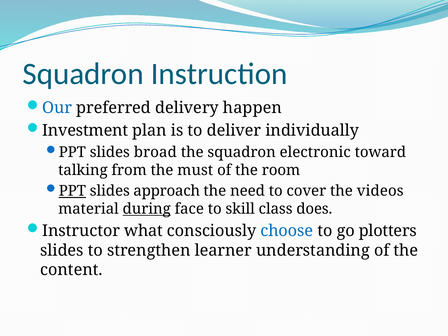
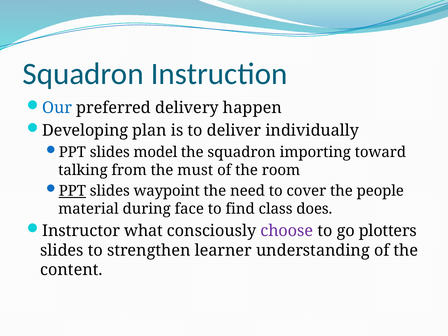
Investment: Investment -> Developing (85, 131)
broad: broad -> model (155, 152)
electronic: electronic -> importing (315, 152)
approach: approach -> waypoint (167, 191)
videos: videos -> people (380, 191)
during underline: present -> none (147, 209)
skill: skill -> find (240, 209)
choose colour: blue -> purple (287, 231)
